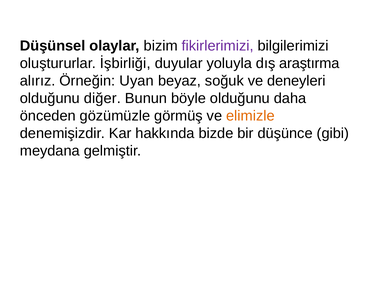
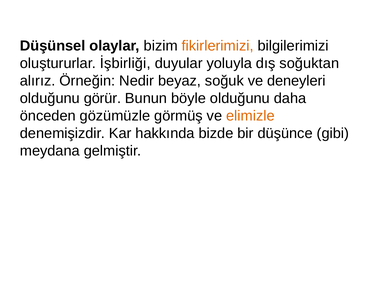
fikirlerimizi colour: purple -> orange (218, 46)
araştırma: araştırma -> soğuktan (309, 63)
Uyan: Uyan -> Nedir (137, 81)
diğer: diğer -> görür (102, 98)
